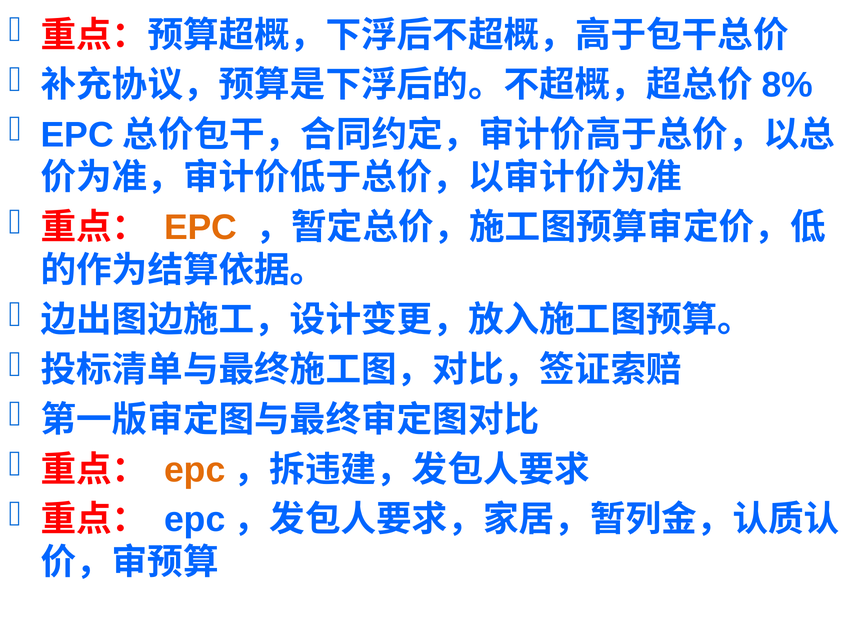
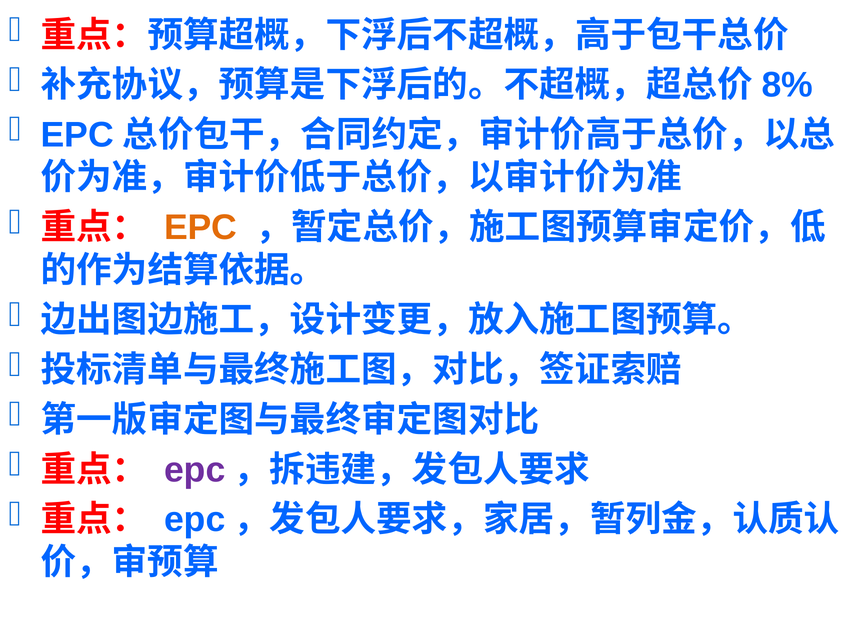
epc colour: orange -> purple (195, 470)
